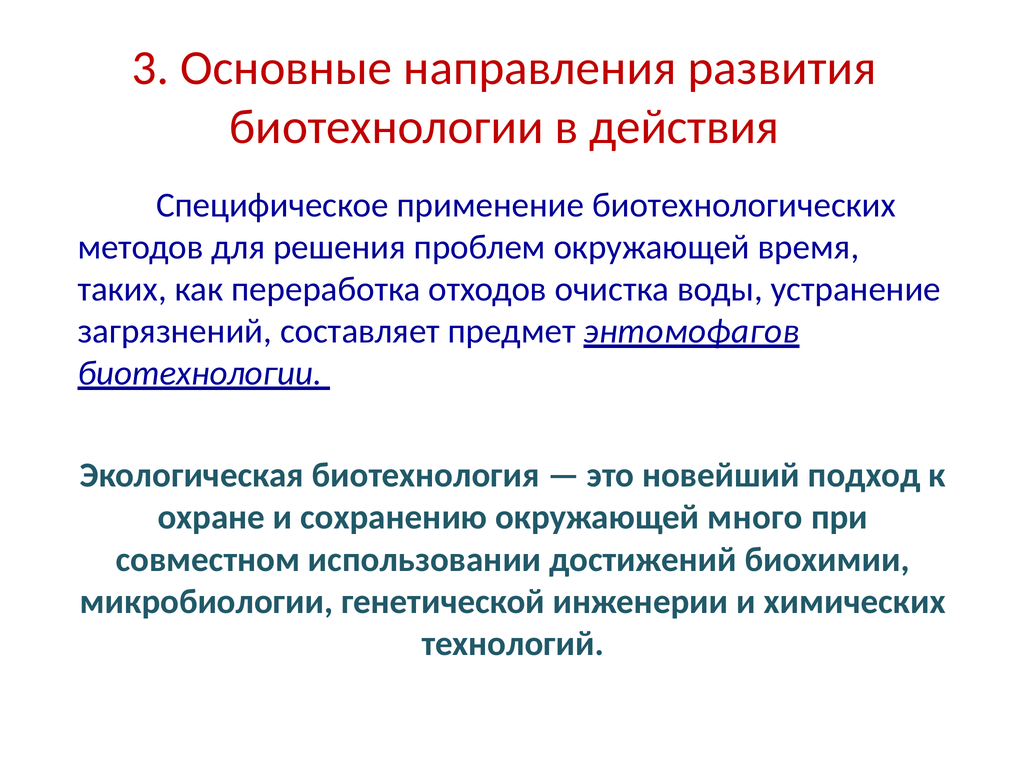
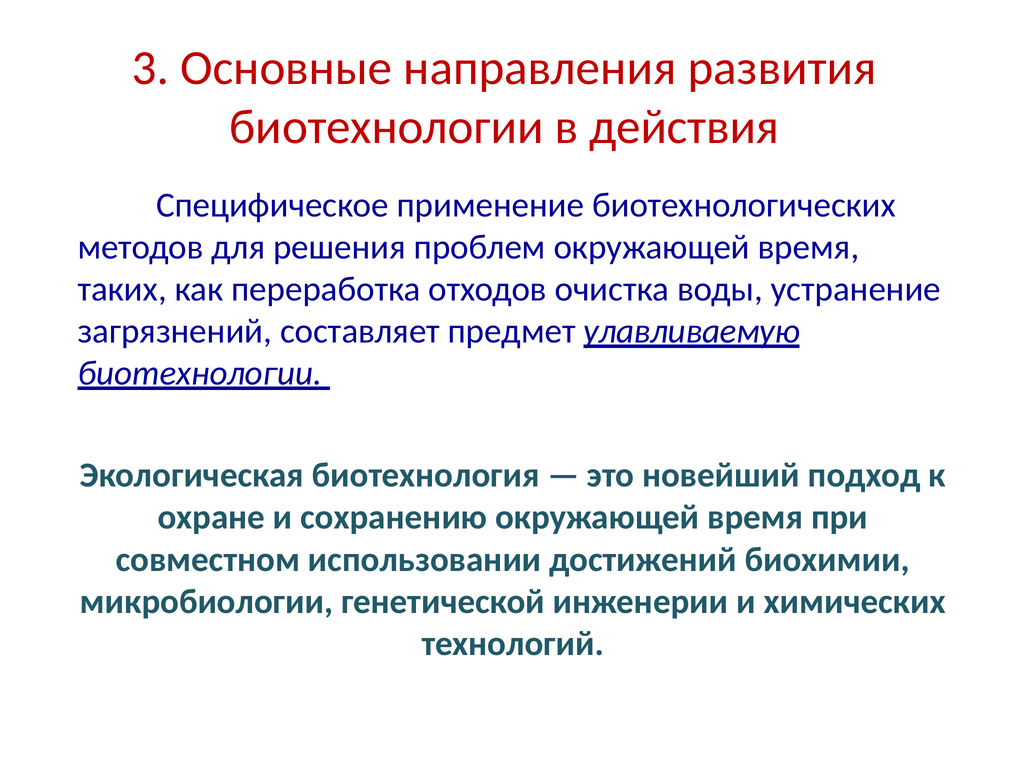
энтомофагов: энтомофагов -> улавливаемую (692, 331)
сохранению окружающей много: много -> время (755, 517)
